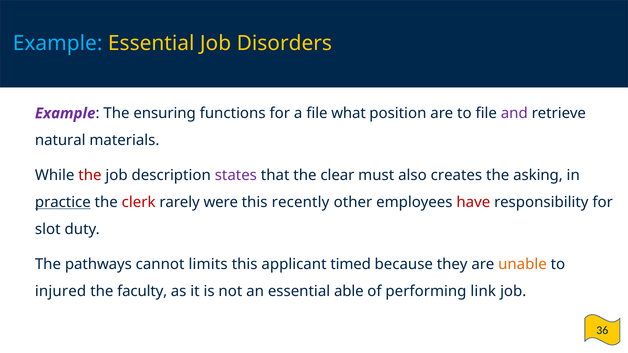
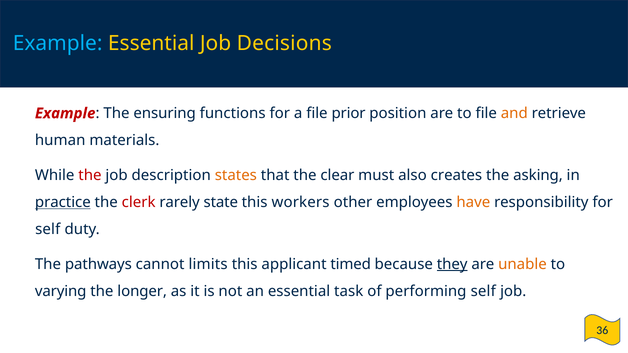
Disorders: Disorders -> Decisions (284, 43)
Example colour: purple -> red (65, 113)
what: what -> prior (349, 113)
and colour: purple -> orange (514, 113)
natural: natural -> human (60, 140)
states colour: purple -> orange (236, 175)
were: were -> state (221, 202)
recently: recently -> workers (301, 202)
have colour: red -> orange (473, 202)
slot: slot -> self (48, 229)
they underline: none -> present (452, 264)
injured: injured -> varying (61, 291)
faculty: faculty -> longer (142, 291)
able: able -> task (349, 291)
performing link: link -> self (483, 291)
